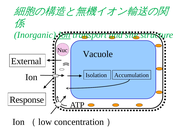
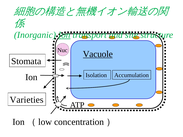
Vacuole underline: none -> present (98, 54)
External: External -> Stomata (26, 61)
Response: Response -> Varieties (27, 100)
